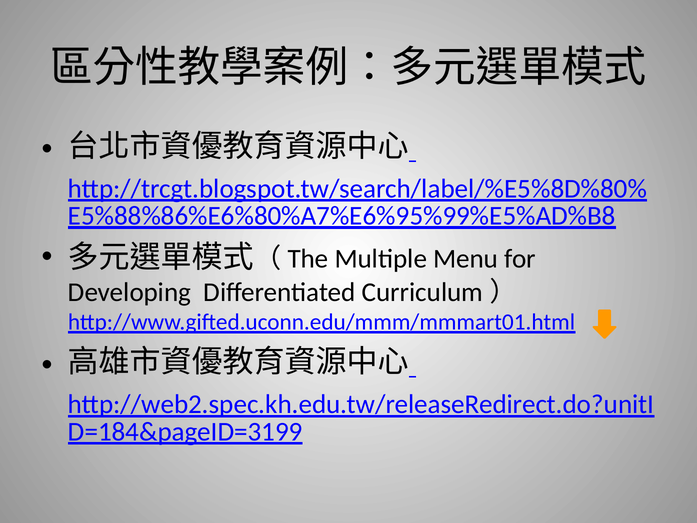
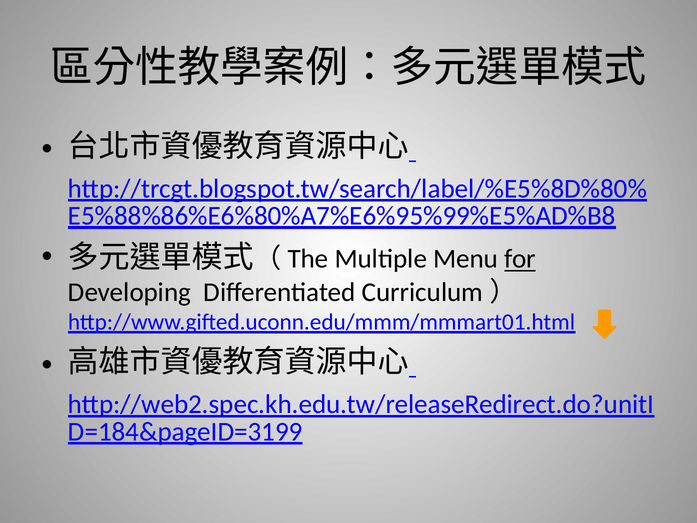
for underline: none -> present (520, 259)
